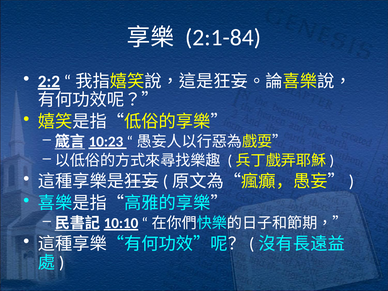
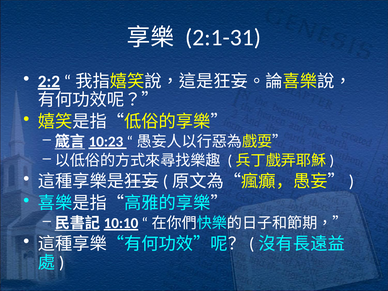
2:1-84: 2:1-84 -> 2:1-31 (223, 38)
